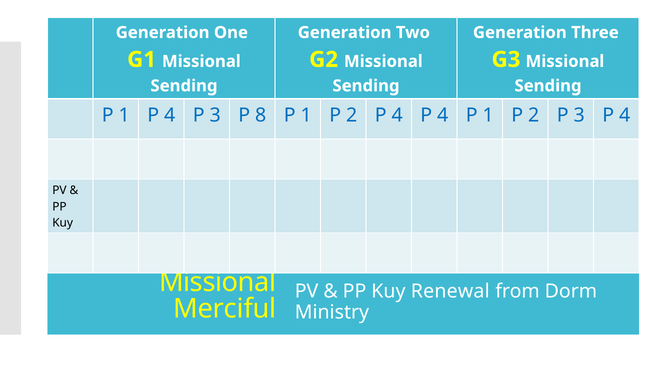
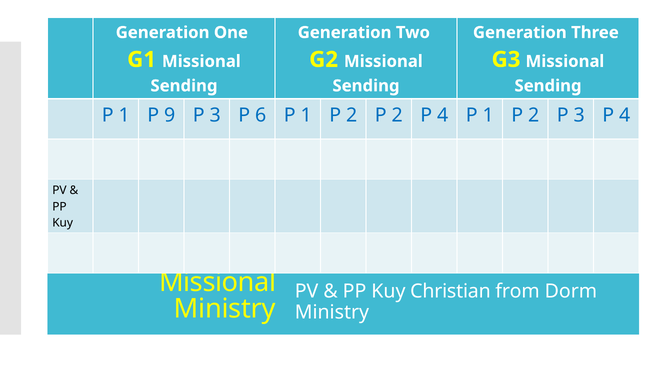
1 P 4: 4 -> 9 (170, 115)
8: 8 -> 6 (261, 115)
2 P 4: 4 -> 2 (397, 115)
Renewal: Renewal -> Christian (450, 291)
Merciful: Merciful -> Ministry (225, 309)
